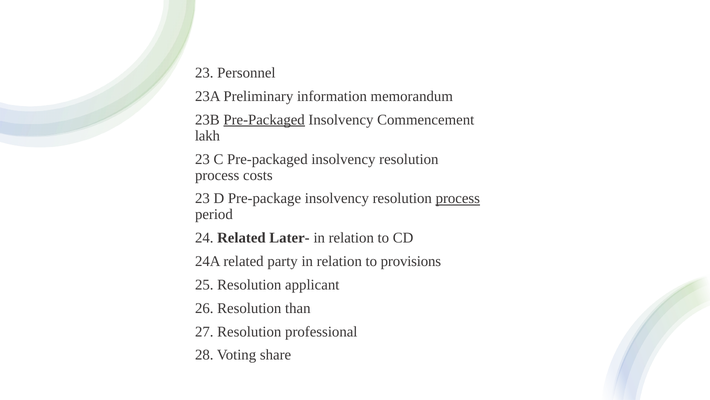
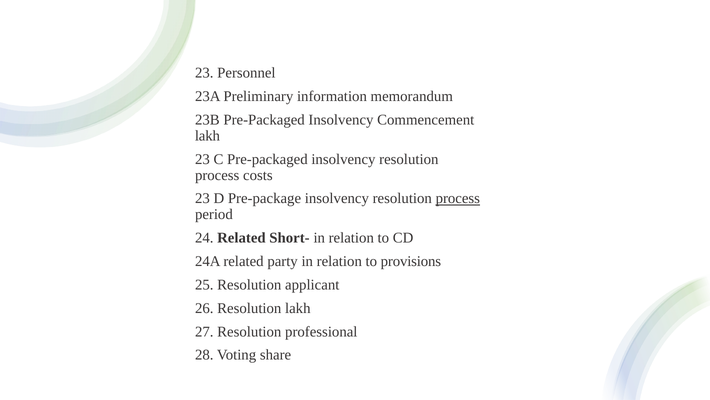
Pre-Packaged underline: present -> none (264, 120)
Later-: Later- -> Short- (290, 238)
Resolution than: than -> lakh (298, 308)
